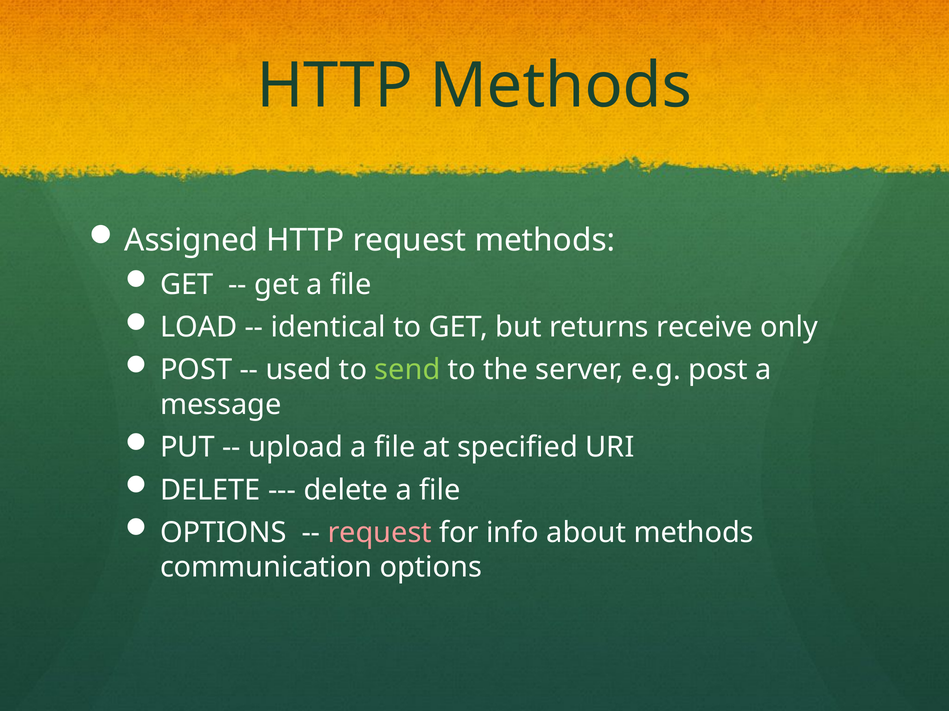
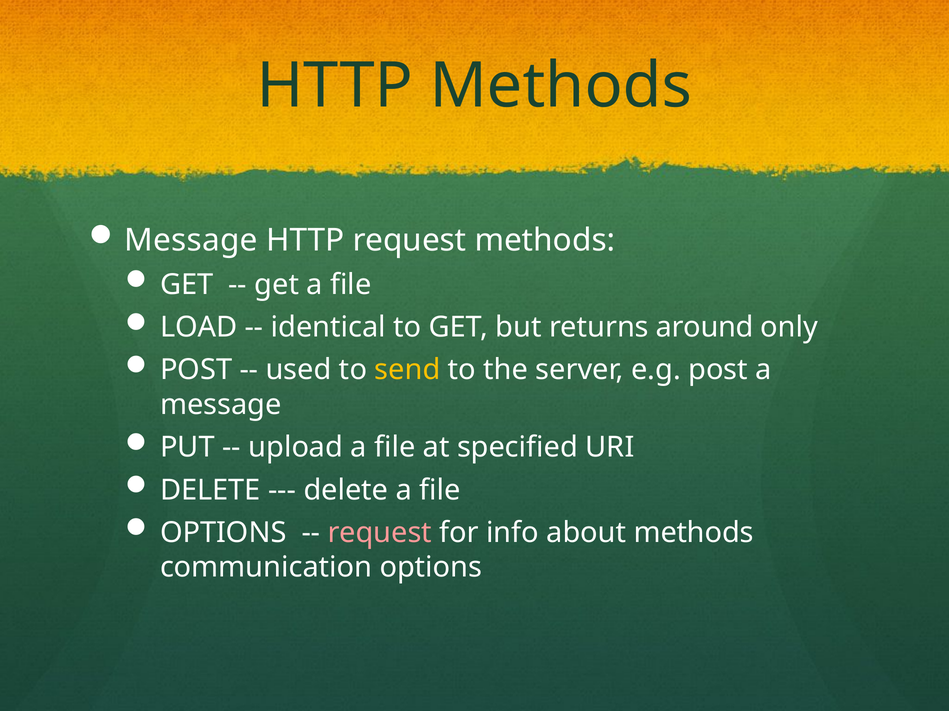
Assigned: Assigned -> Message (191, 241)
receive: receive -> around (705, 328)
send colour: light green -> yellow (407, 370)
